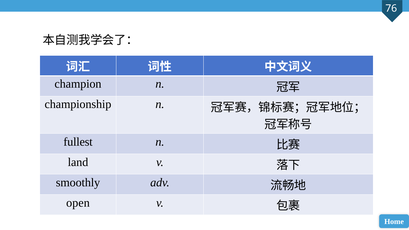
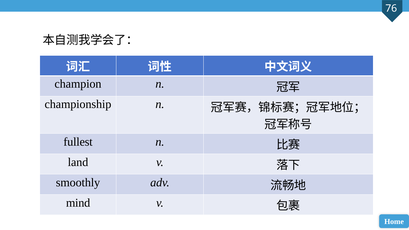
open: open -> mind (78, 203)
